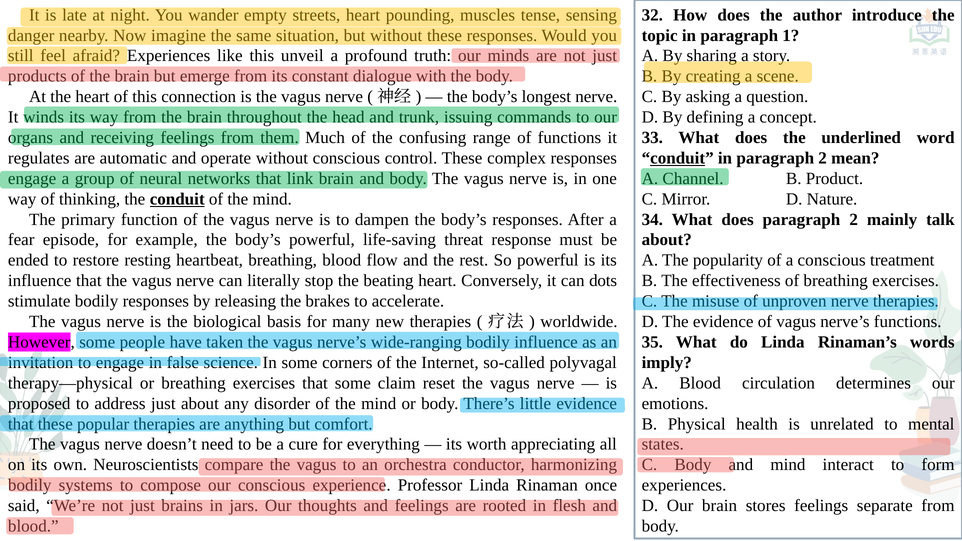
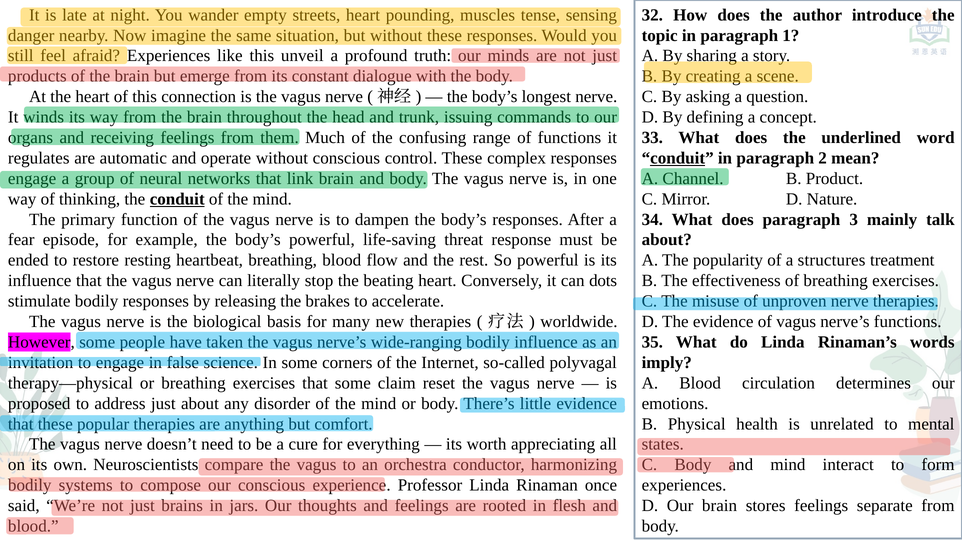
does paragraph 2: 2 -> 3 (854, 219)
a conscious: conscious -> structures (832, 260)
